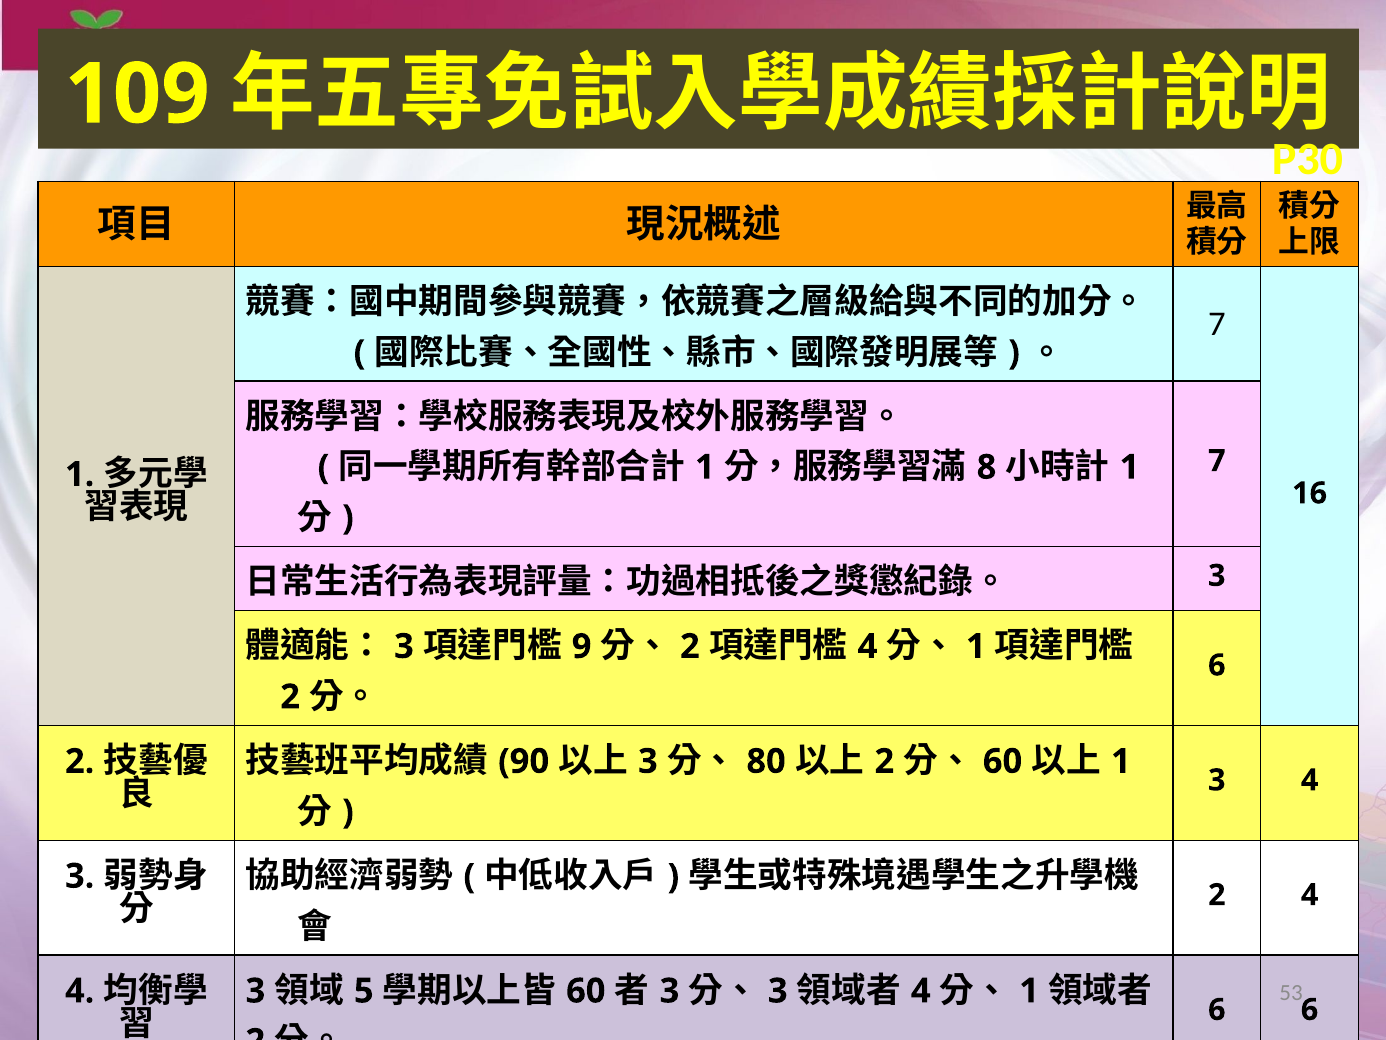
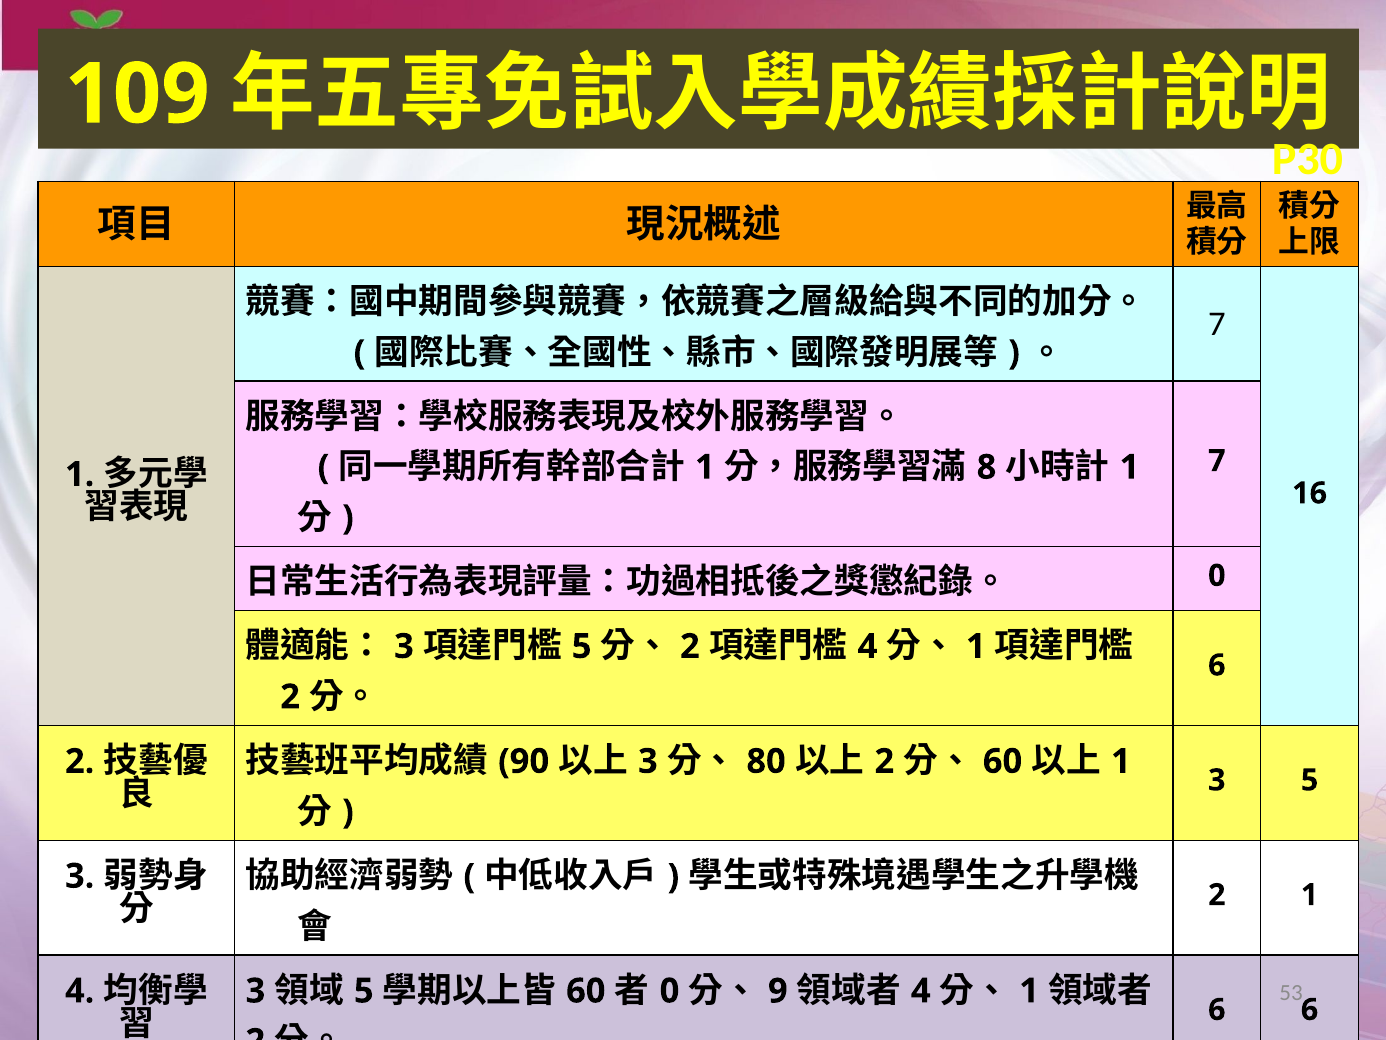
3: 3 -> 0 (1217, 575)
9: 9 -> 5 (582, 646)
3 4: 4 -> 5 (1310, 780)
2 4: 4 -> 1 (1310, 895)
3: 3 -> 0 (670, 991)
3: 3 -> 9 (778, 991)
